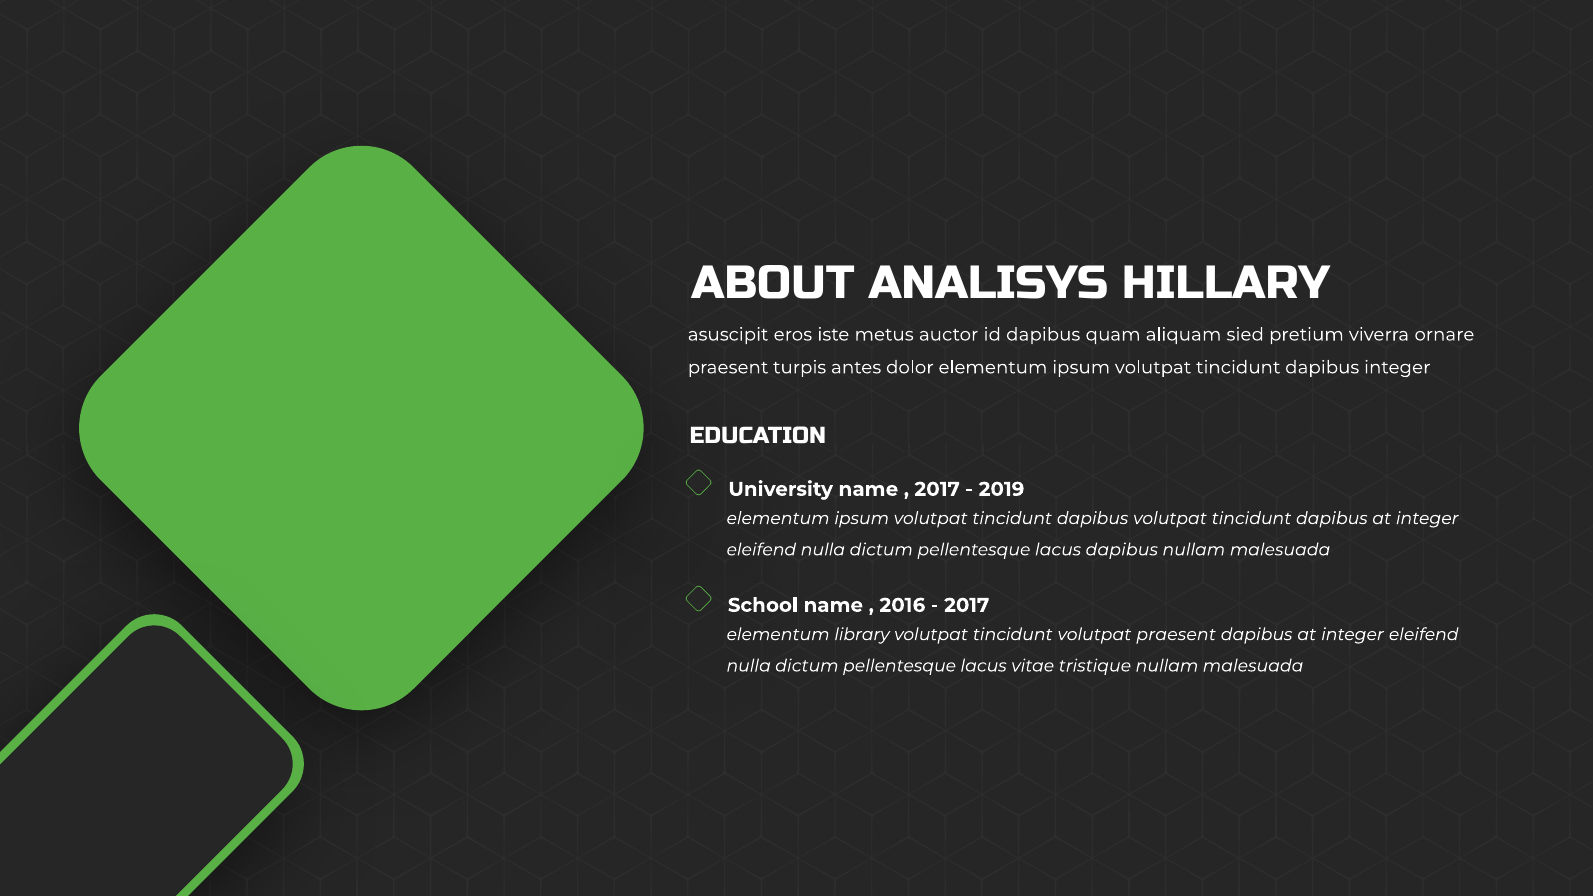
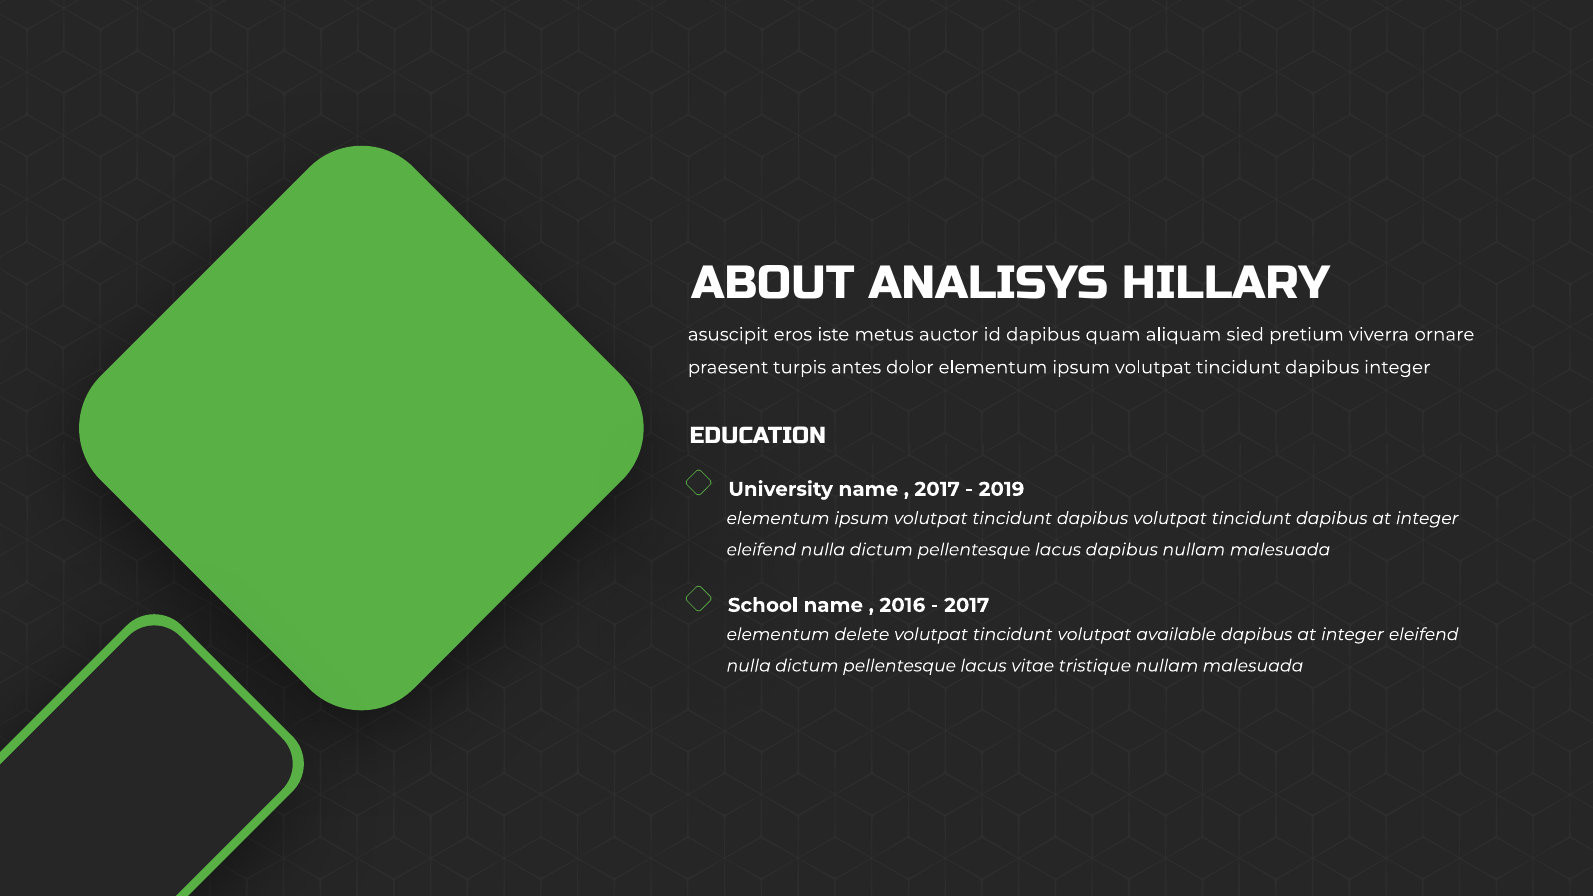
library: library -> delete (862, 634)
volutpat praesent: praesent -> available (1176, 634)
